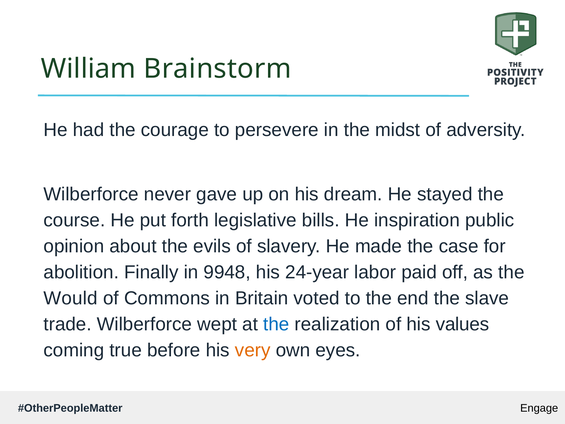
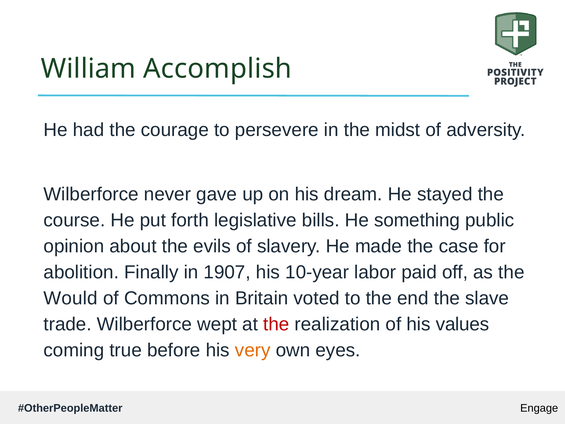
Brainstorm: Brainstorm -> Accomplish (218, 69)
inspiration: inspiration -> something (417, 220)
9948: 9948 -> 1907 (227, 272)
24-year: 24-year -> 10-year (317, 272)
the colour: blue -> red (276, 324)
